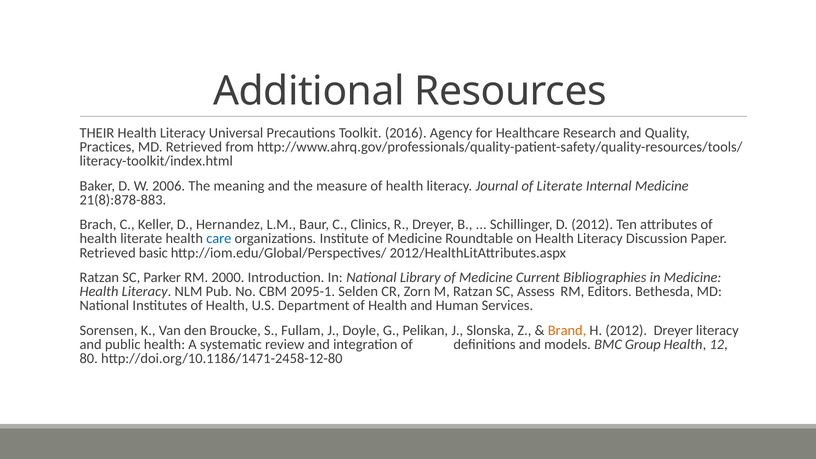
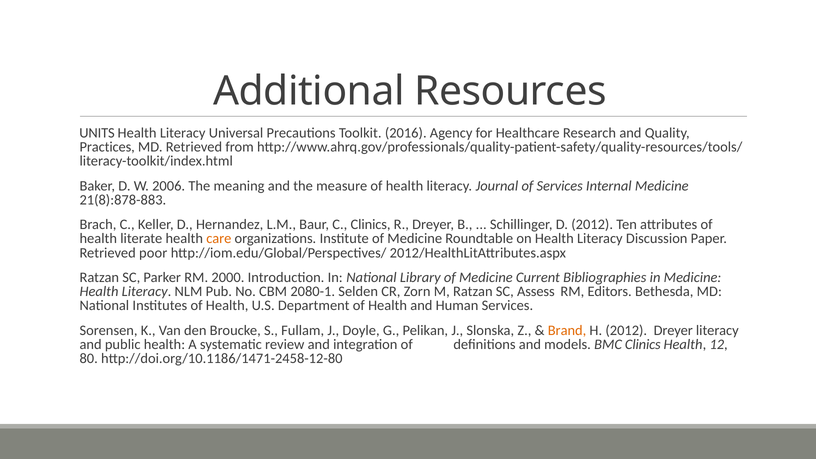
THEIR: THEIR -> UNITS (97, 133)
of Literate: Literate -> Services (560, 186)
care colour: blue -> orange (219, 239)
basic: basic -> poor (153, 253)
2095-1: 2095-1 -> 2080-1 (313, 292)
BMC Group: Group -> Clinics (643, 344)
